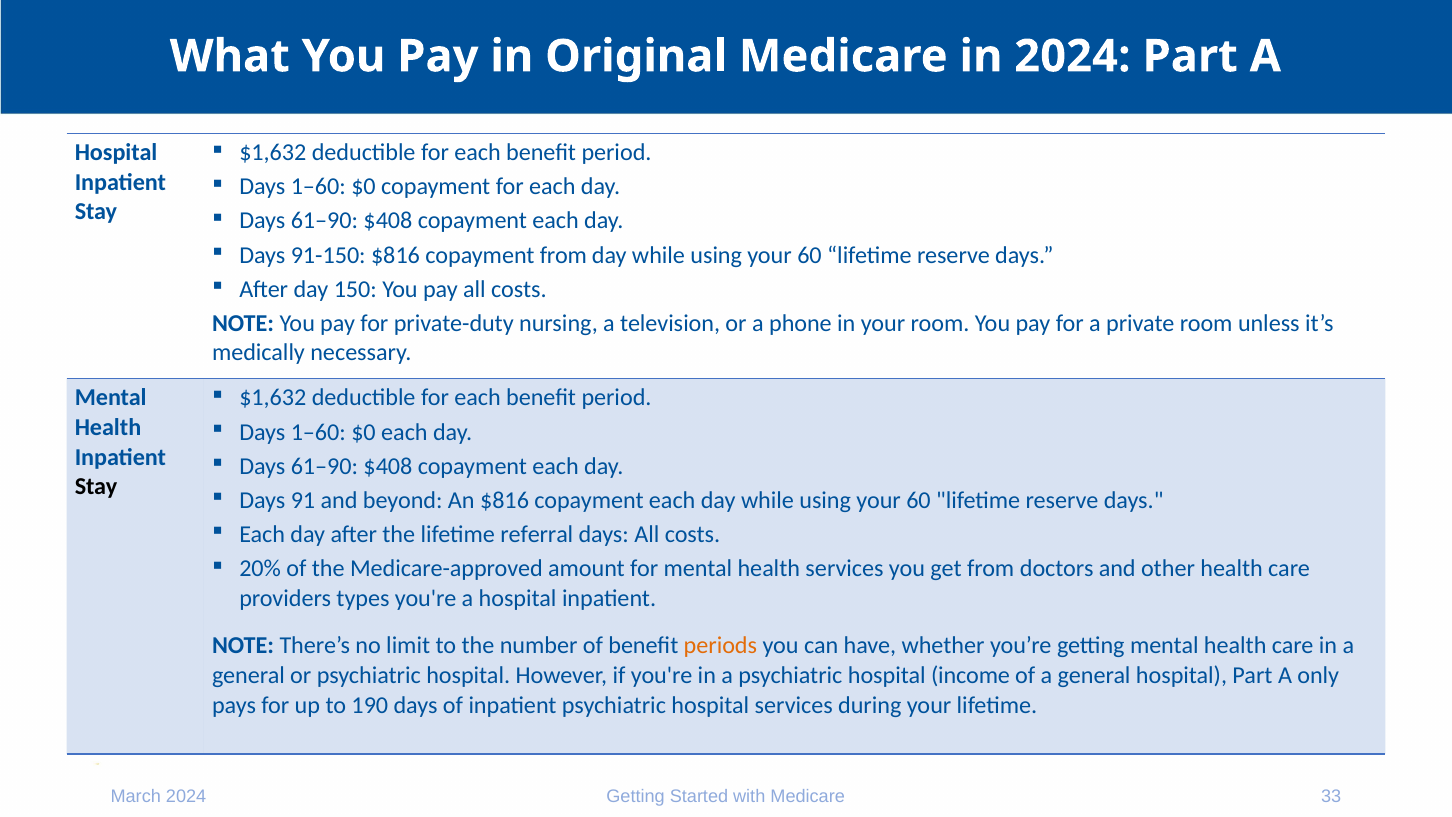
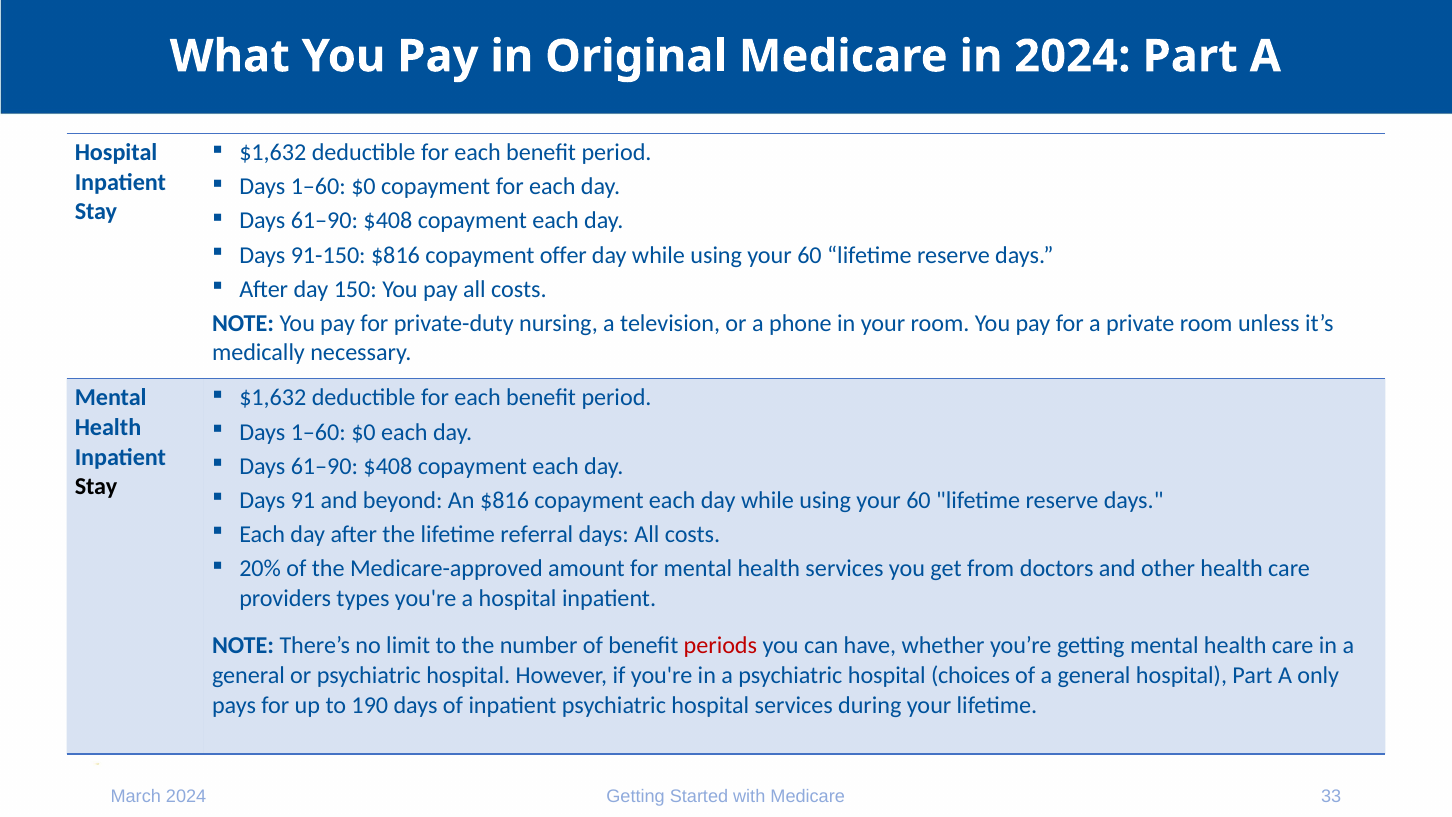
copayment from: from -> offer (563, 255)
periods colour: orange -> red (720, 646)
income: income -> choices (971, 675)
